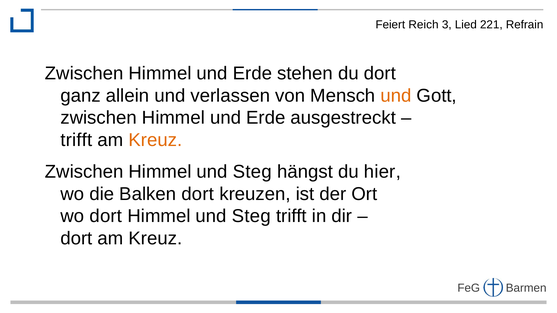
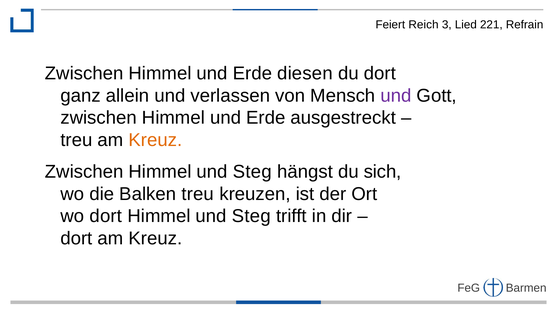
stehen: stehen -> diesen (305, 73)
und colour: orange -> purple (396, 96)
trifft: trifft -> treu (76, 140)
hier: hier -> sich (383, 172)
Balken dort: dort -> treu (198, 194)
